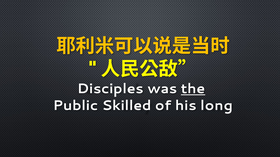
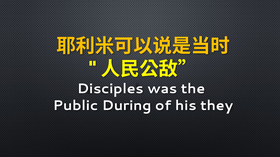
the underline: present -> none (193, 89)
Skilled: Skilled -> During (127, 106)
long: long -> they (217, 106)
